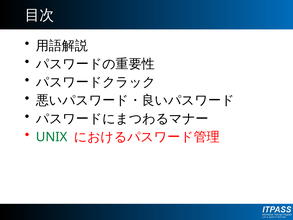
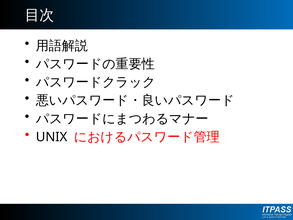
UNIX colour: green -> black (52, 137)
